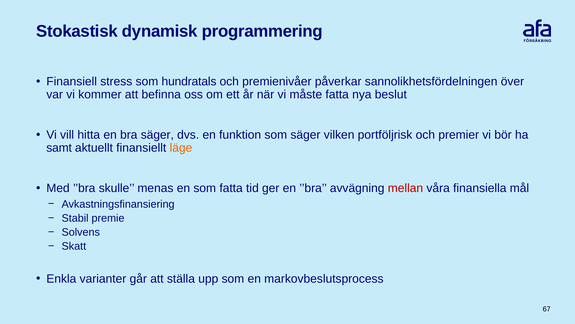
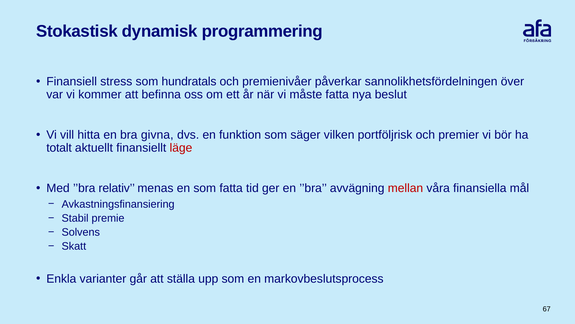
bra säger: säger -> givna (157, 135)
samt: samt -> totalt (59, 148)
läge colour: orange -> red (181, 148)
skulle: skulle -> relativ (117, 188)
